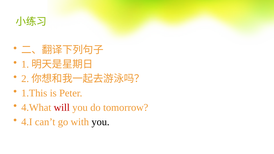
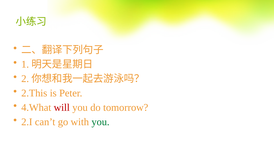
1.This: 1.This -> 2.This (34, 93)
4.I: 4.I -> 2.I (27, 122)
you colour: black -> green (101, 122)
